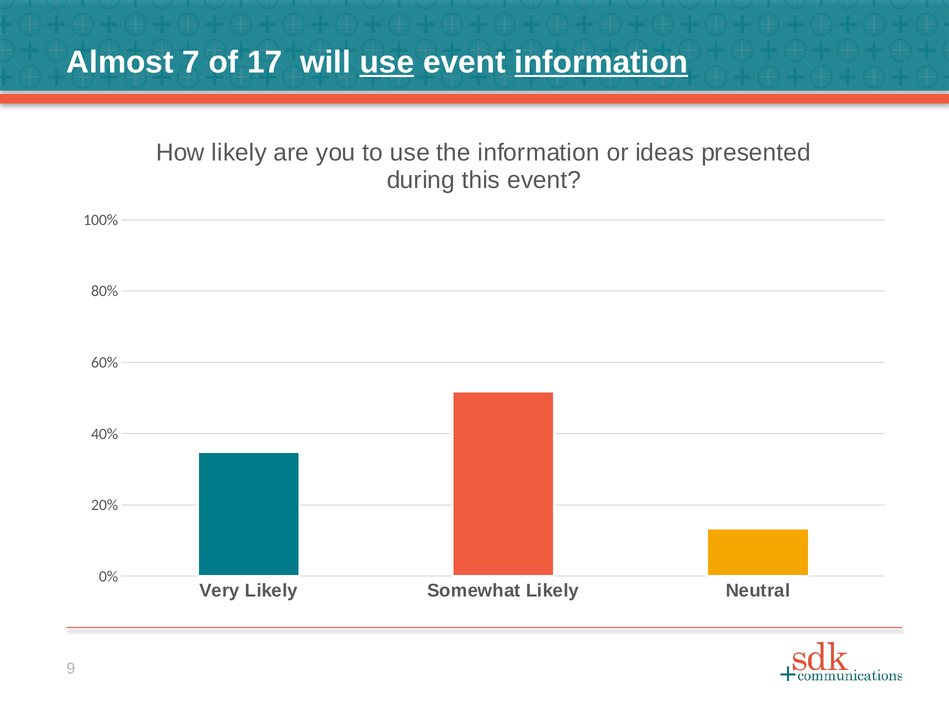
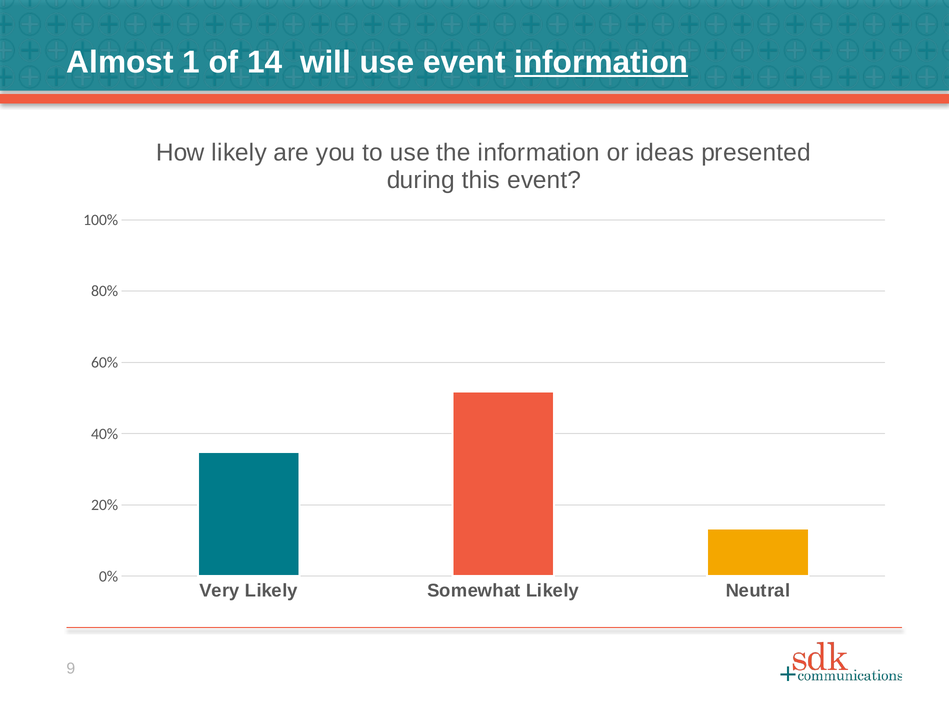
7: 7 -> 1 (191, 62)
17: 17 -> 14 (265, 62)
use underline: present -> none (387, 62)
